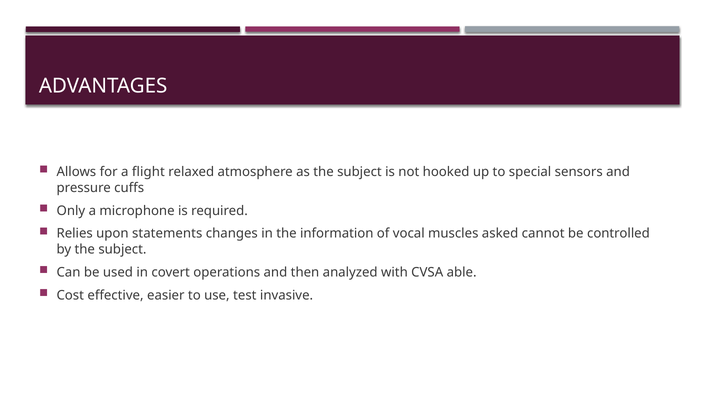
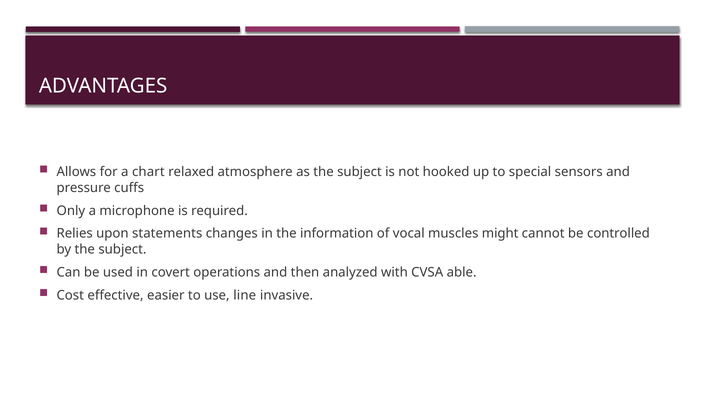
flight: flight -> chart (148, 172)
asked: asked -> might (500, 233)
test: test -> line (245, 295)
